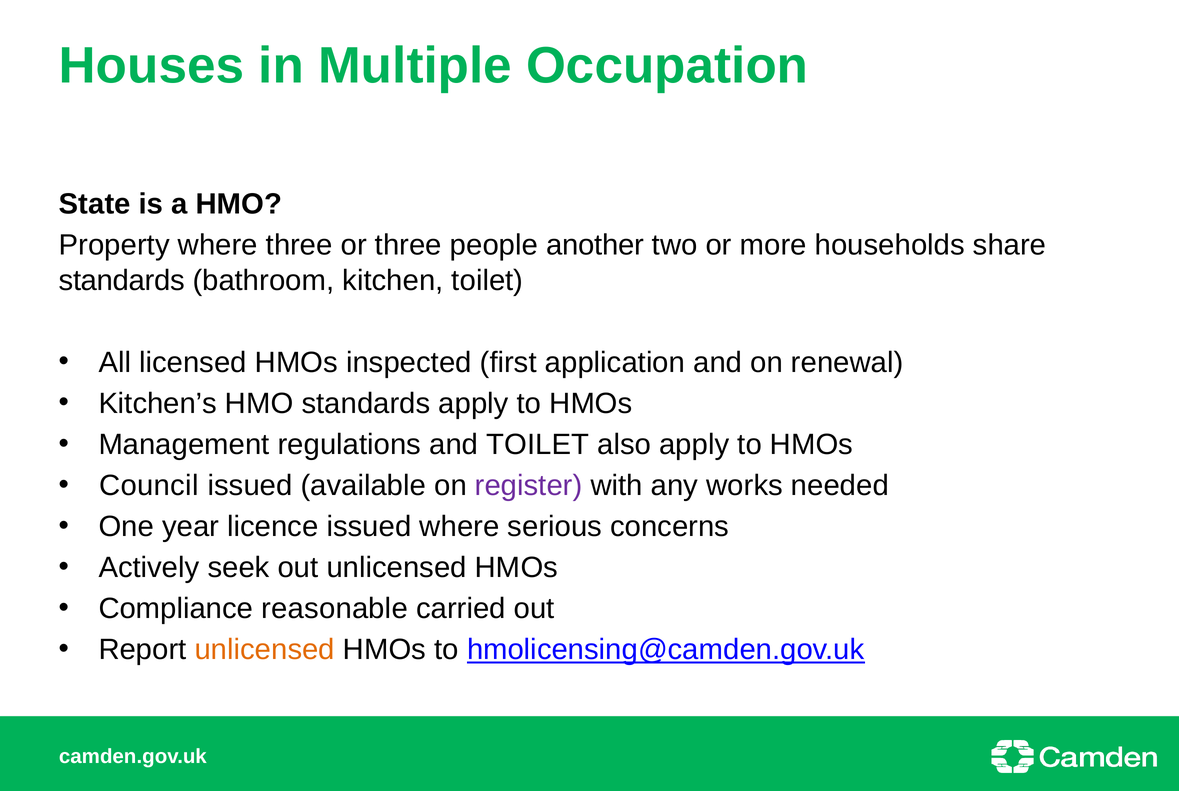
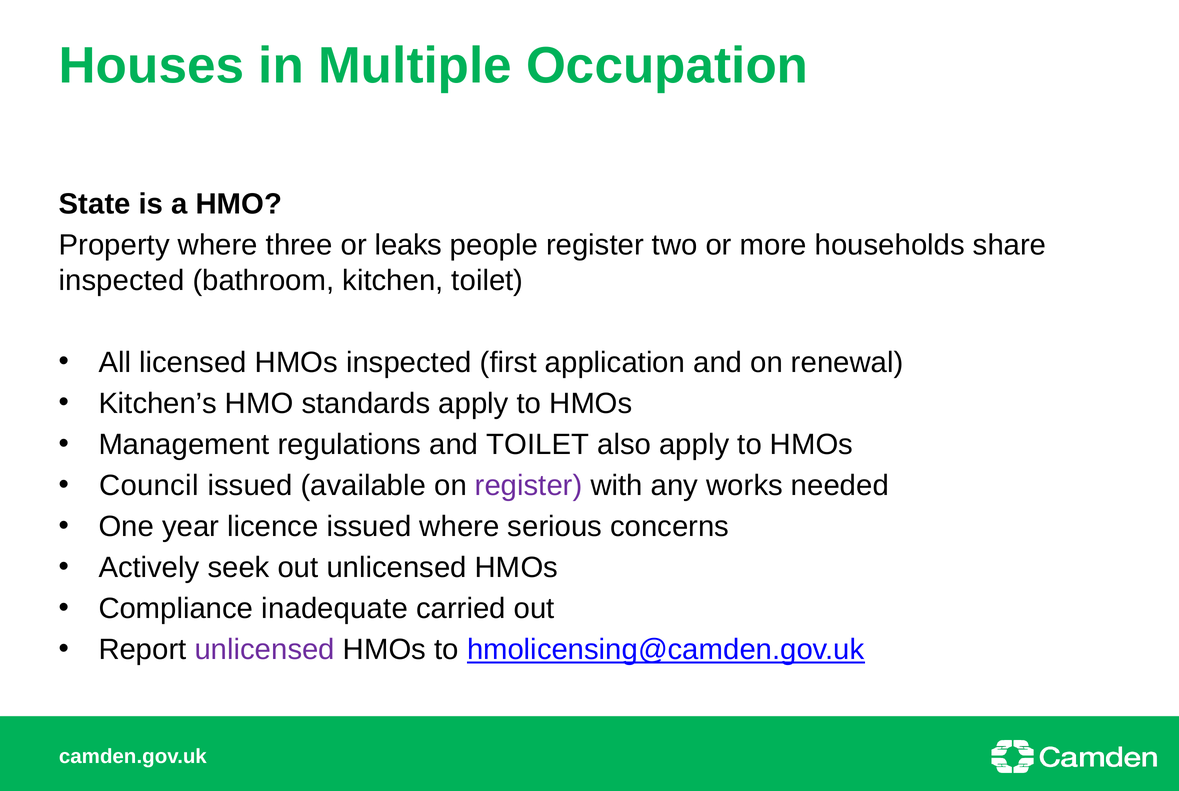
or three: three -> leaks (408, 245)
people another: another -> register (595, 245)
standards: standards -> inspected (122, 280)
reasonable: reasonable -> inadequate (335, 608)
unlicensed colour: orange -> purple (265, 650)
